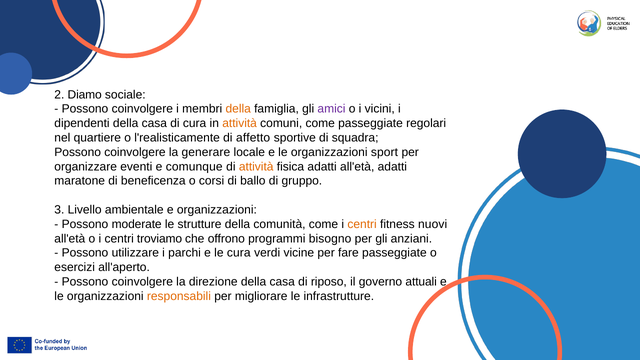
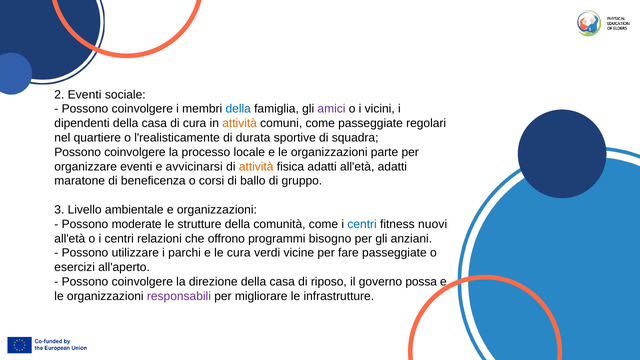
2 Diamo: Diamo -> Eventi (85, 95)
della colour: orange -> blue (238, 109)
affetto: affetto -> durata (253, 138)
generare: generare -> processo (206, 152)
sport: sport -> parte (385, 152)
comunque: comunque -> avvicinarsi (194, 167)
centri colour: orange -> blue (362, 224)
troviamo: troviamo -> relazioni (159, 239)
attuali: attuali -> possa (421, 282)
responsabili colour: orange -> purple (179, 296)
